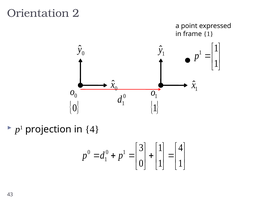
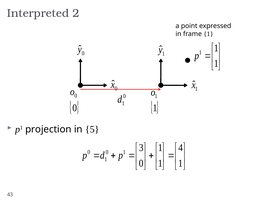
Orientation: Orientation -> Interpreted (38, 13)
in 4: 4 -> 5 (92, 129)
